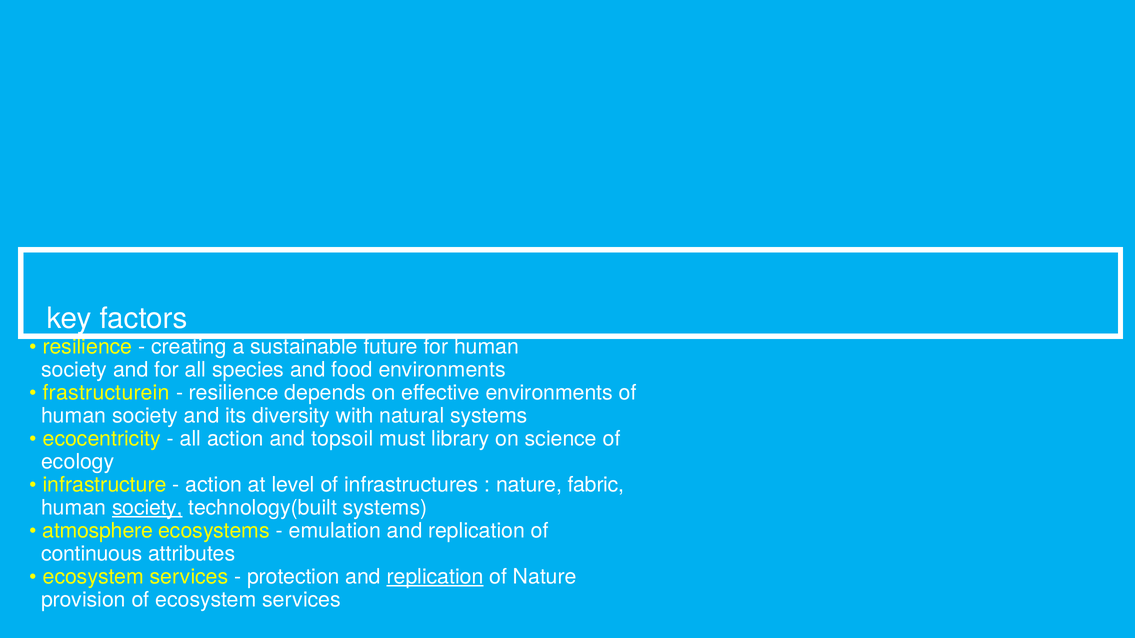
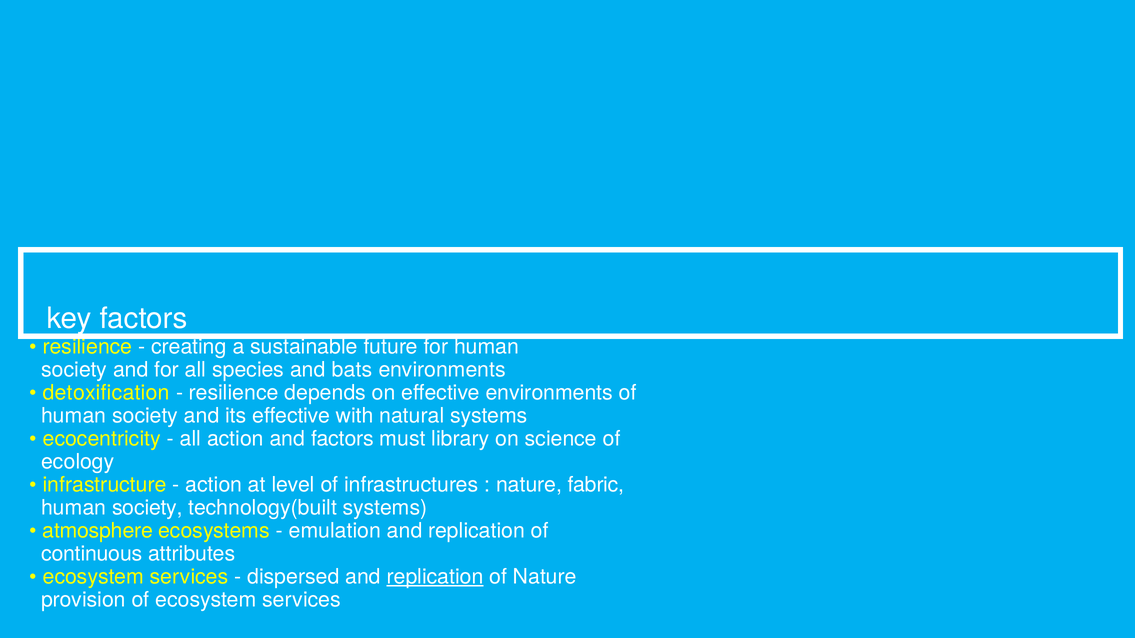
food: food -> bats (352, 370)
frastructurein: frastructurein -> detoxification (106, 393)
its diversity: diversity -> effective (291, 416)
and topsoil: topsoil -> factors (342, 439)
society underline: present -> none (147, 508)
protection: protection -> dispersed (293, 577)
